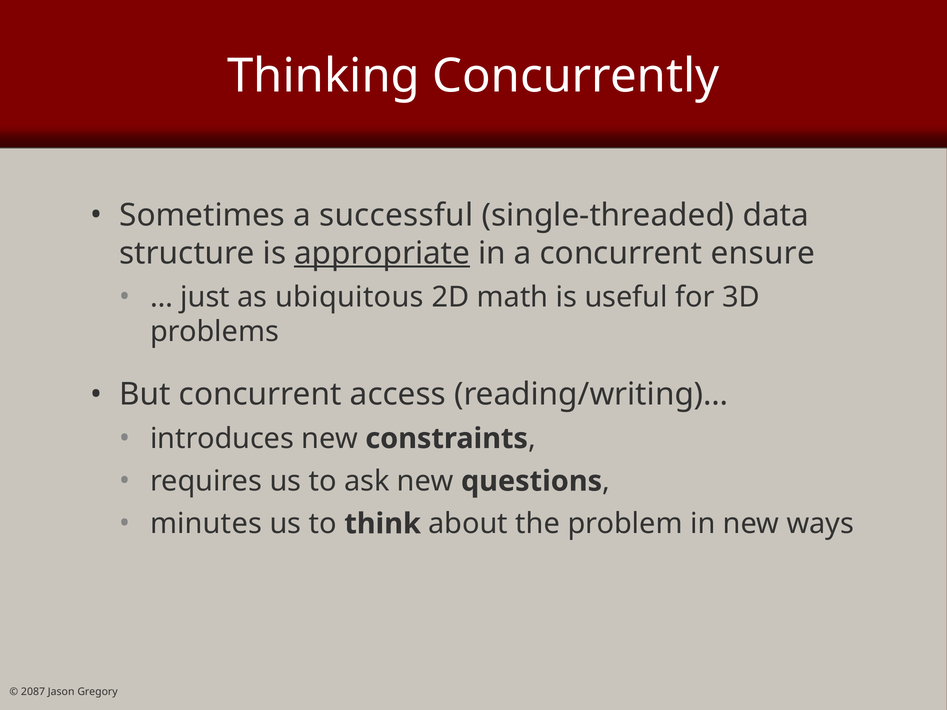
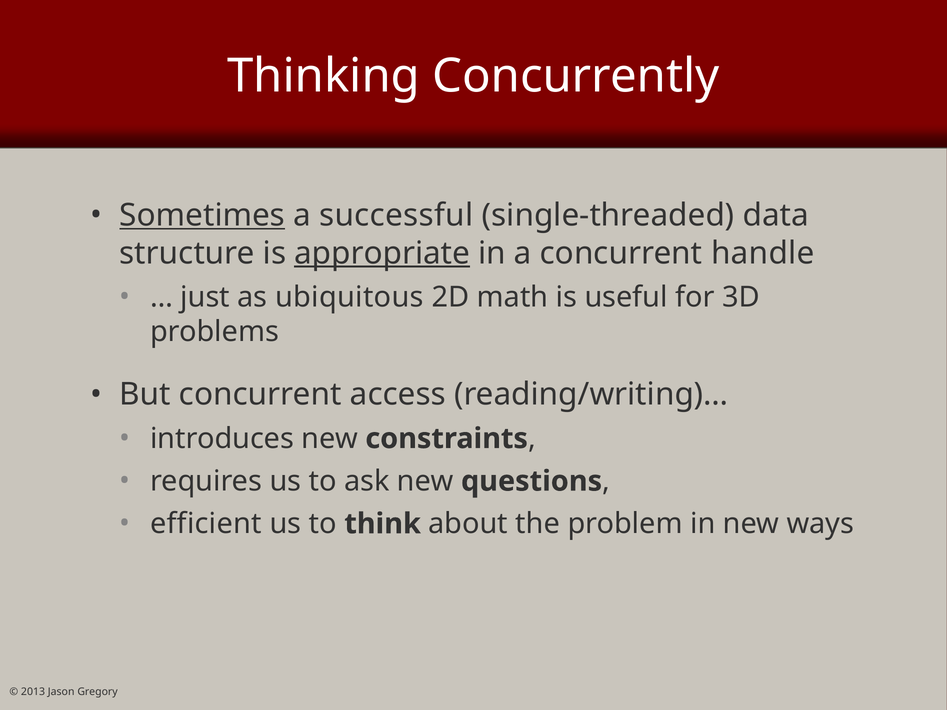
Sometimes underline: none -> present (202, 215)
ensure: ensure -> handle (763, 253)
minutes: minutes -> efficient (206, 524)
2087: 2087 -> 2013 (33, 692)
